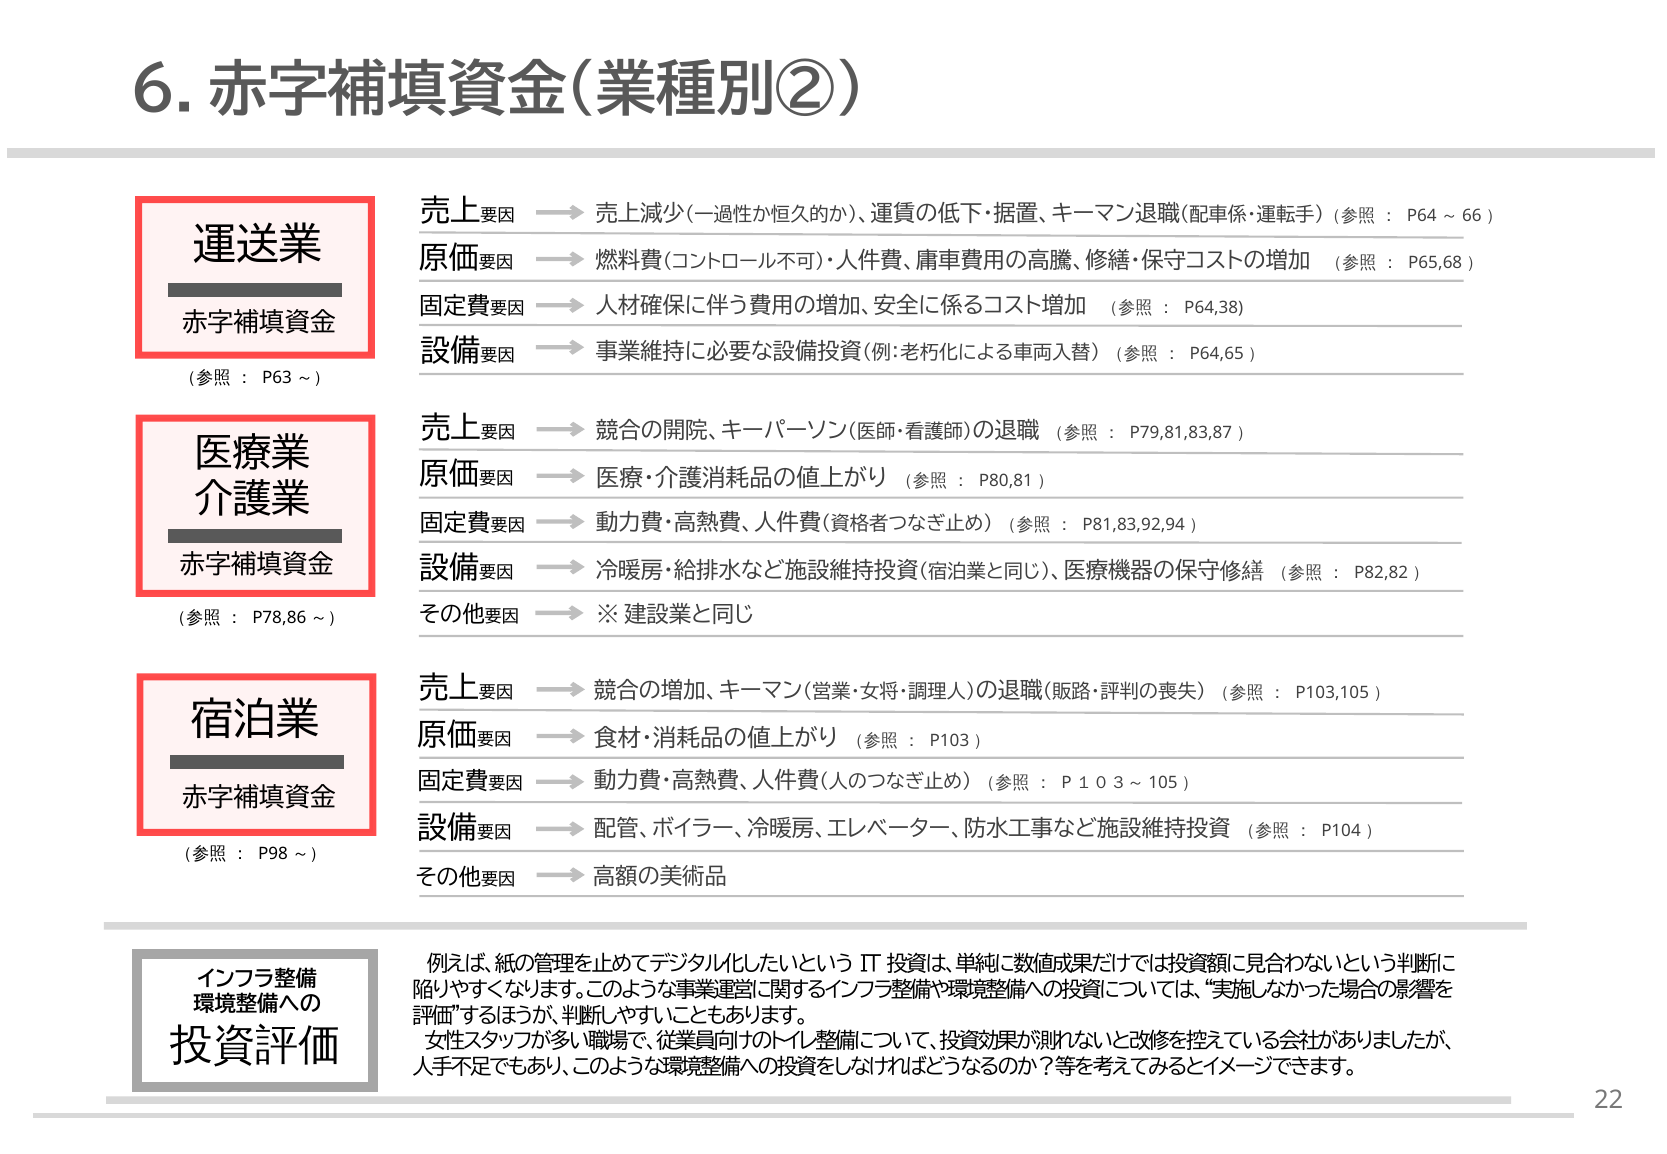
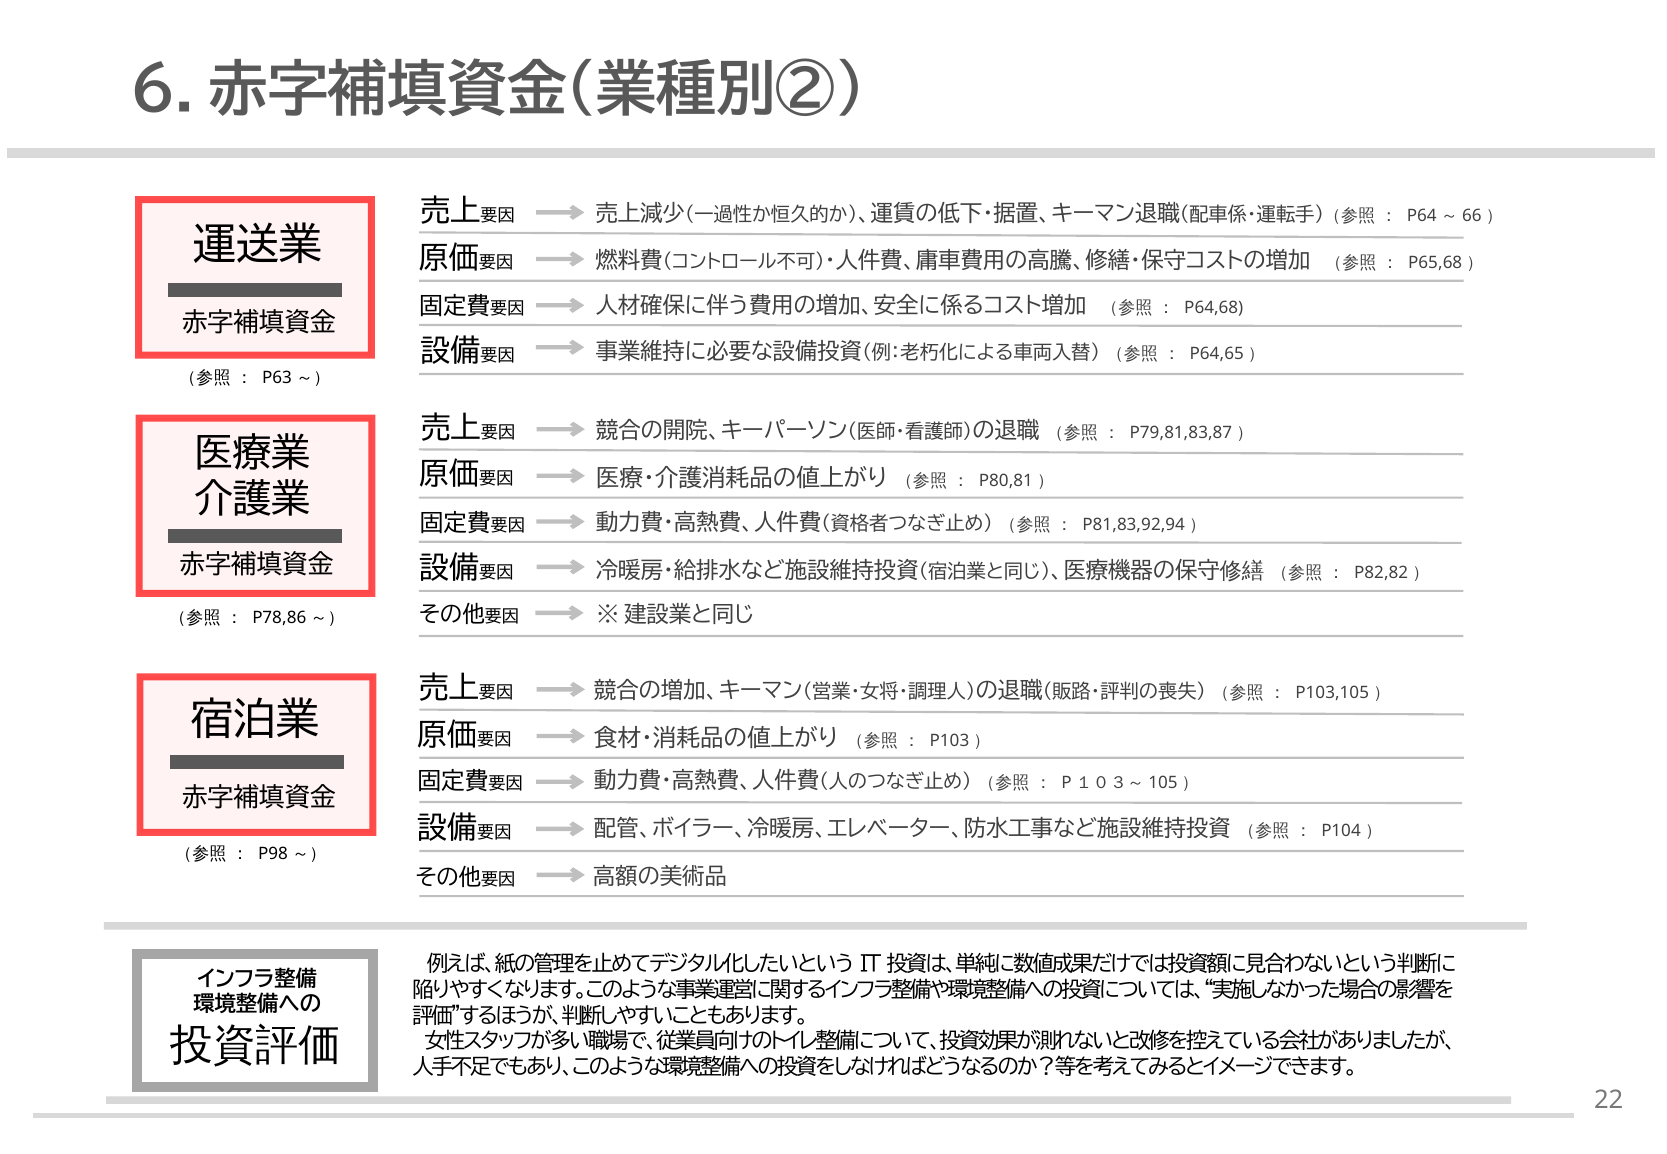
P64,38: P64,38 -> P64,68 (1214, 308)
